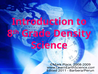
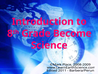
Density: Density -> Become (72, 33)
